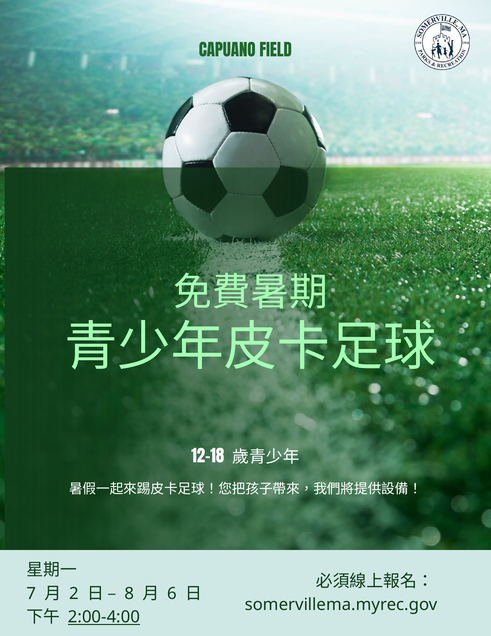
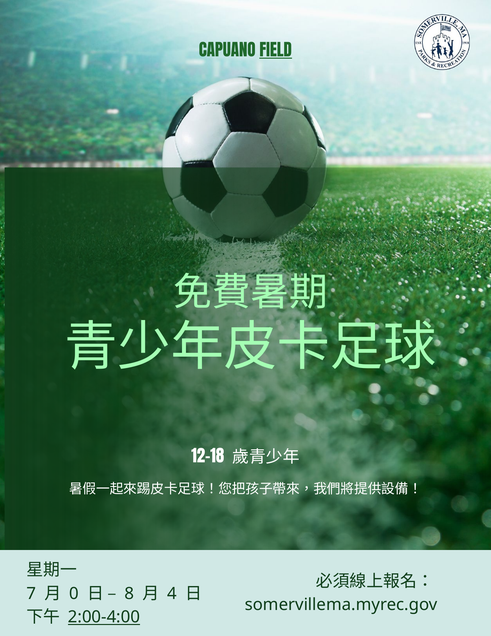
FIELD underline: none -> present (276, 51)
2: 2 -> 0 (74, 593)
6: 6 -> 4 (172, 593)
